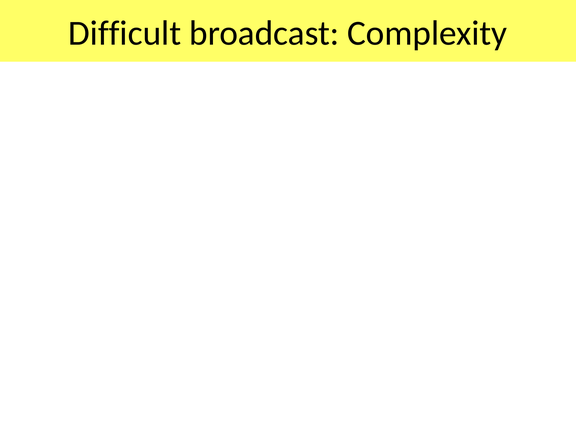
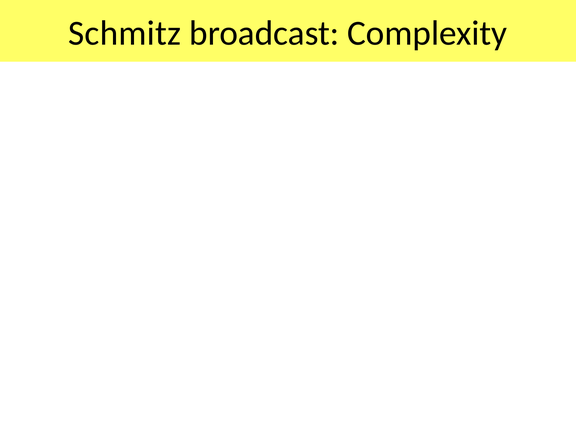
Difficult: Difficult -> Schmitz (125, 33)
